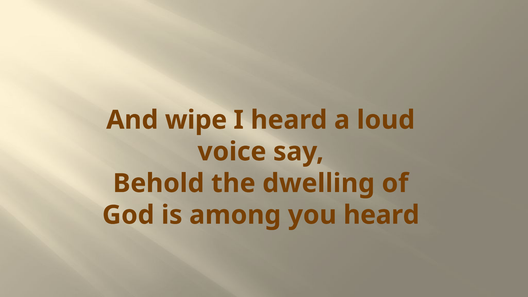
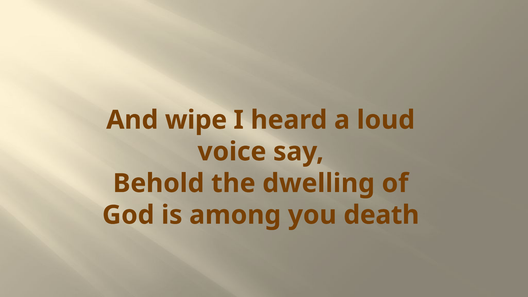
you heard: heard -> death (381, 215)
